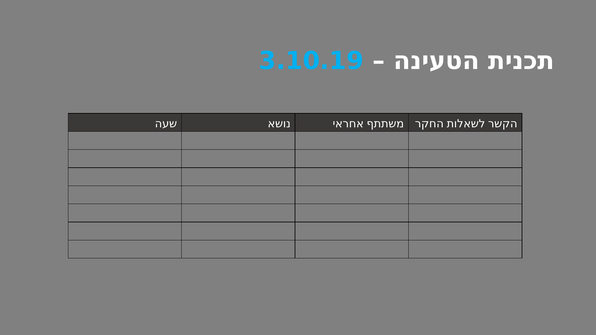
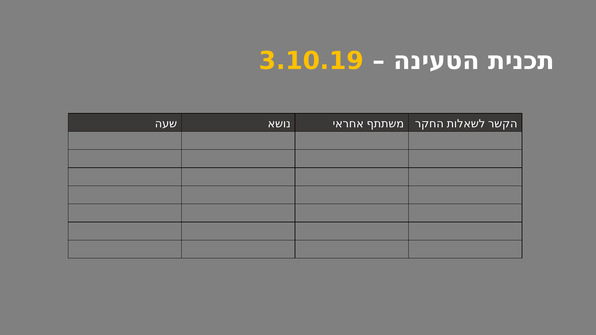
3.10.19 colour: light blue -> yellow (311, 61)
